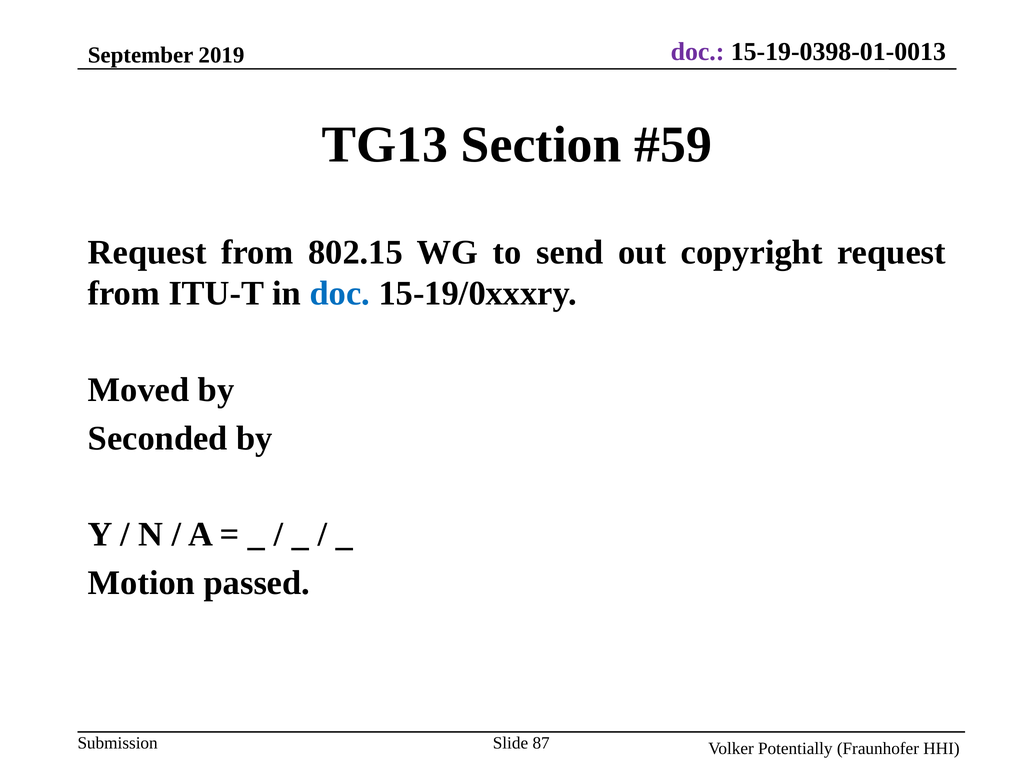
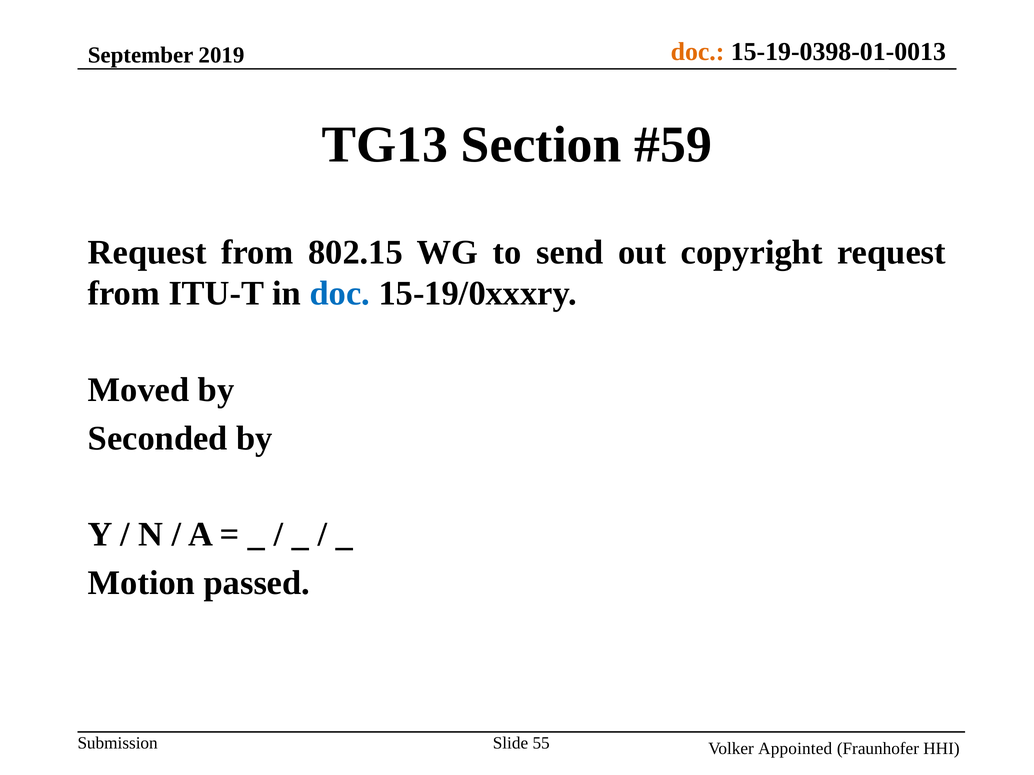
doc colour: purple -> orange (698, 52)
87: 87 -> 55 (541, 744)
Potentially: Potentially -> Appointed (795, 749)
